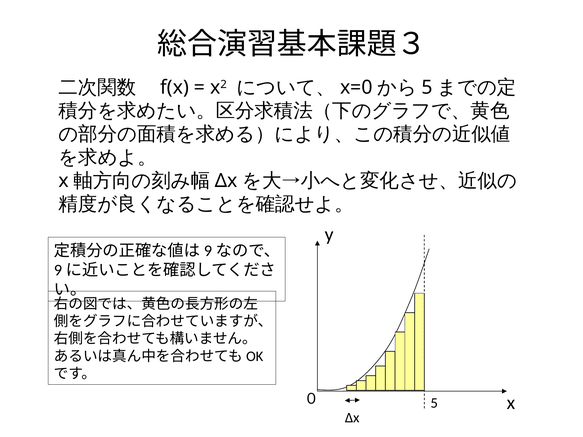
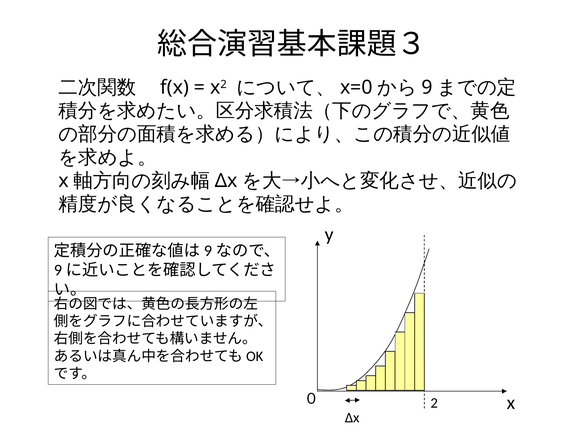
5: 5 -> 9 (427, 88)
０ 5: 5 -> 2 (434, 403)
